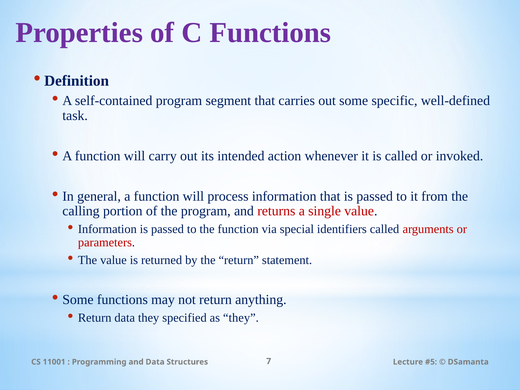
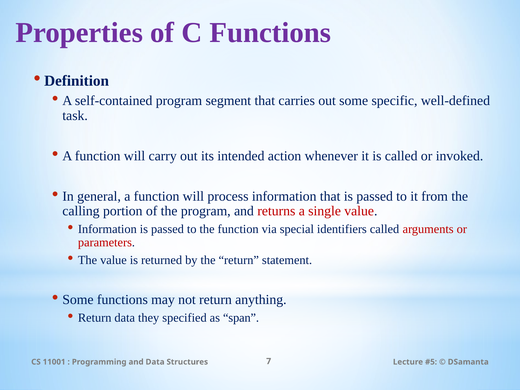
as they: they -> span (241, 318)
